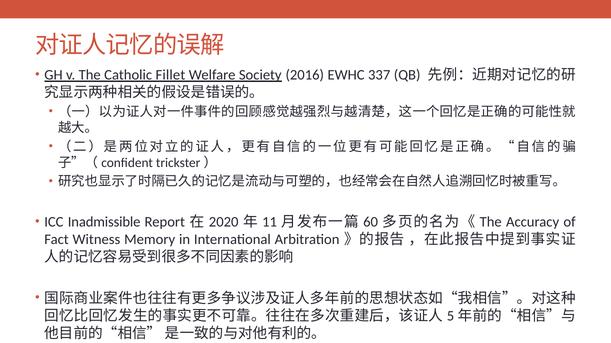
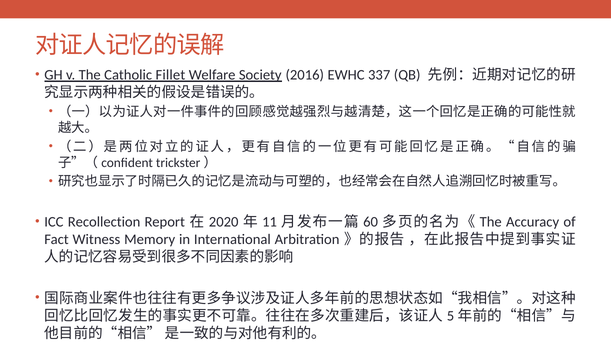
Inadmissible: Inadmissible -> Recollection (104, 222)
